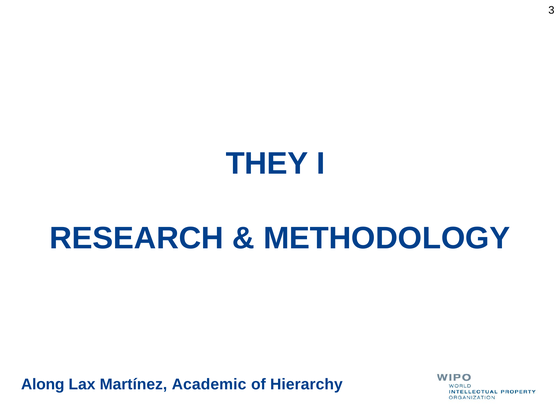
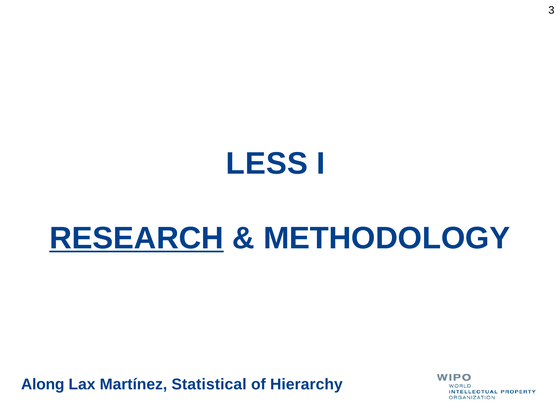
THEY: THEY -> LESS (267, 163)
RESEARCH underline: none -> present (137, 238)
Academic: Academic -> Statistical (209, 384)
